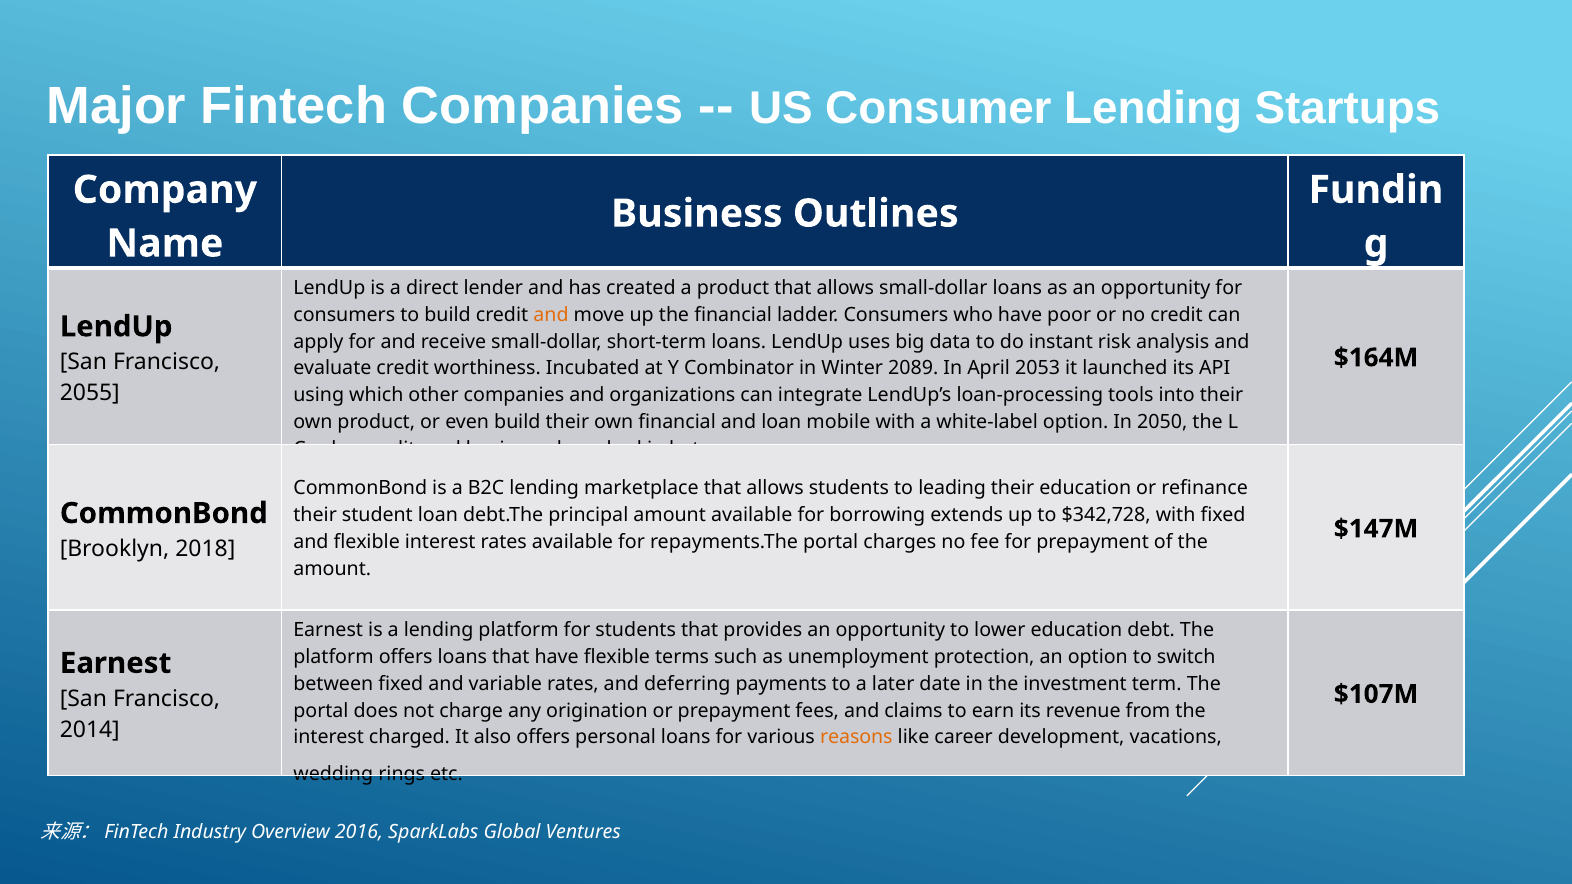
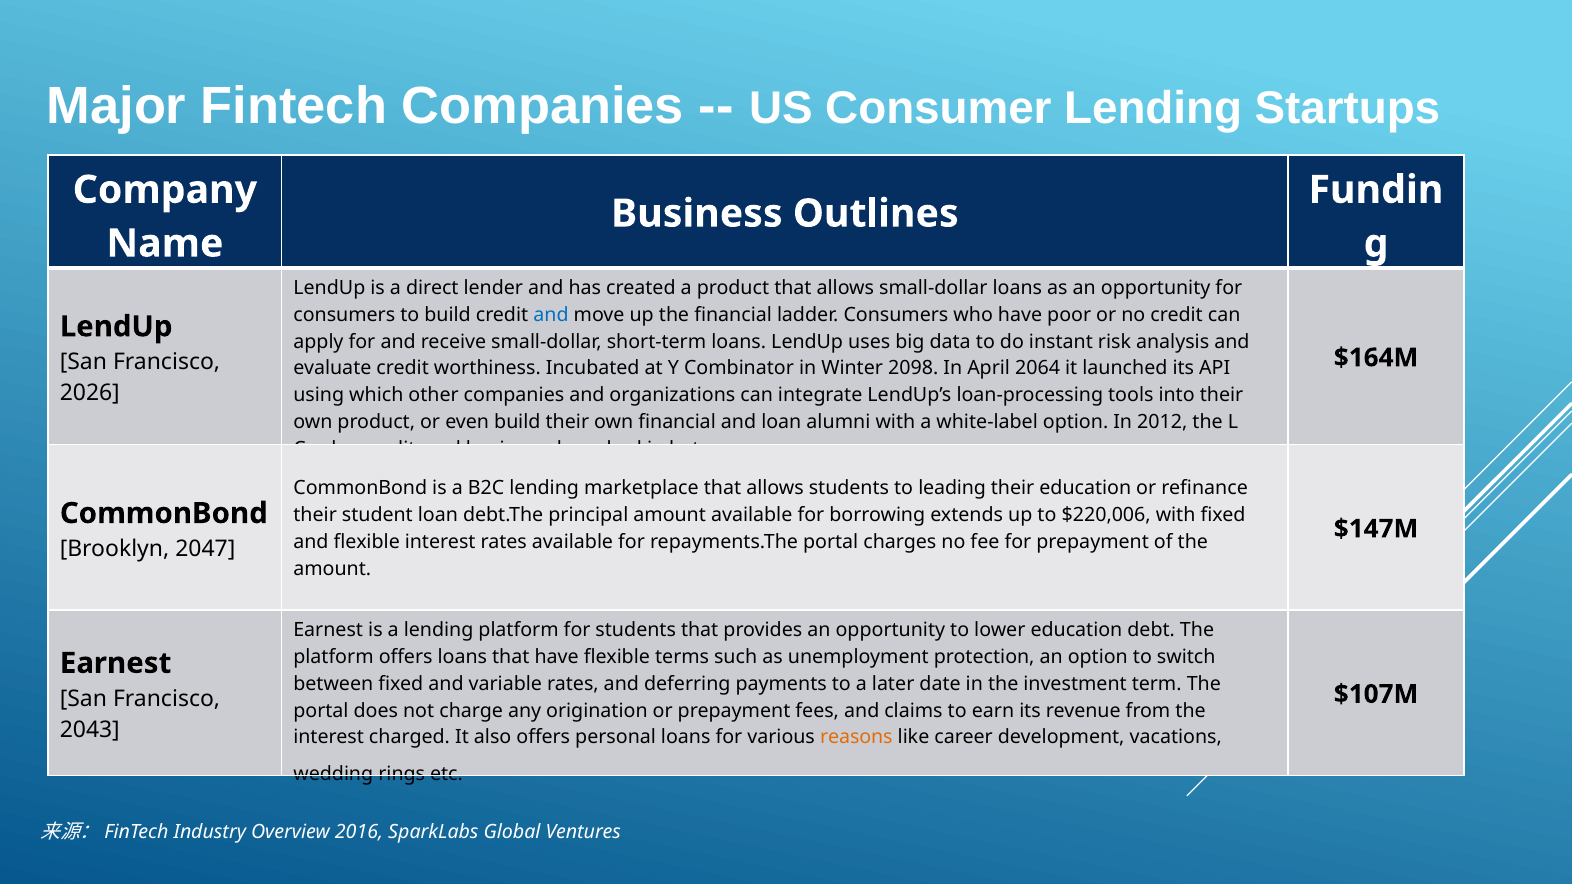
and colour: orange -> blue (551, 315)
2089: 2089 -> 2098 (913, 368)
2053: 2053 -> 2064 (1038, 368)
2055: 2055 -> 2026 (90, 393)
mobile: mobile -> alumni (838, 422)
2050: 2050 -> 2012 (1162, 422)
$342,728: $342,728 -> $220,006 (1106, 515)
2018: 2018 -> 2047 (205, 549)
2014: 2014 -> 2043 (90, 730)
